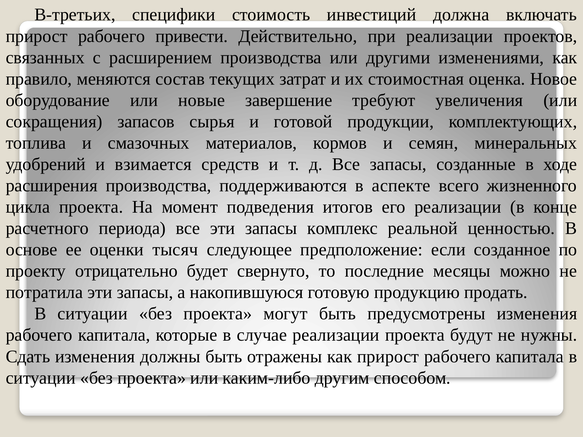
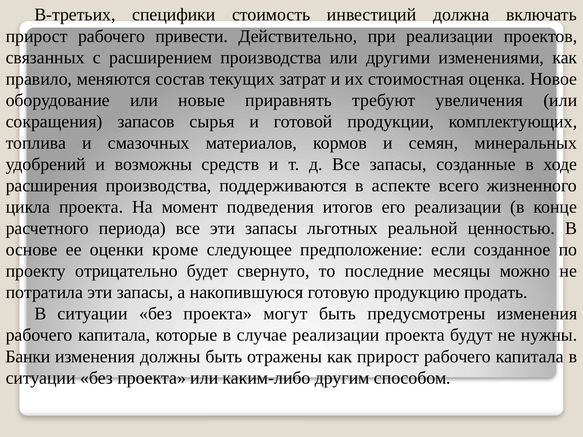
завершение: завершение -> приравнять (289, 100)
взимается: взимается -> возможны (153, 164)
комплекс: комплекс -> льготных (343, 228)
тысяч: тысяч -> кроме (175, 250)
Сдать: Сдать -> Банки (28, 357)
